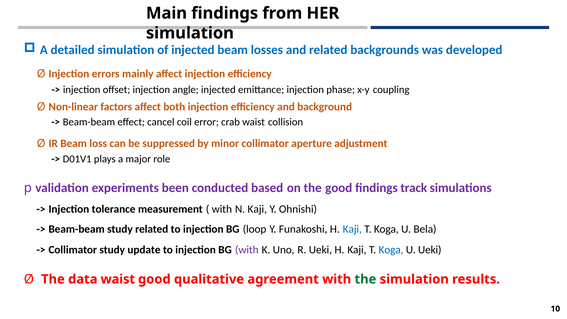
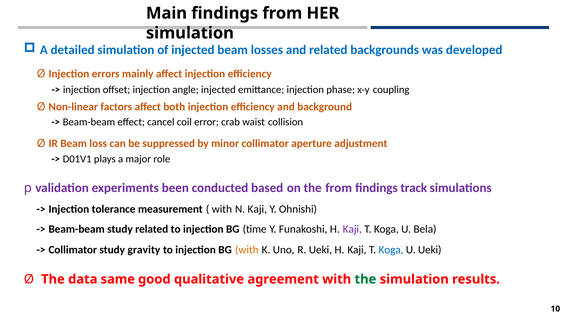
the good: good -> from (339, 188)
loop: loop -> time (255, 229)
Kaji colour: blue -> purple (352, 229)
update: update -> gravity (144, 250)
with colour: purple -> orange (247, 250)
data waist: waist -> same (118, 279)
